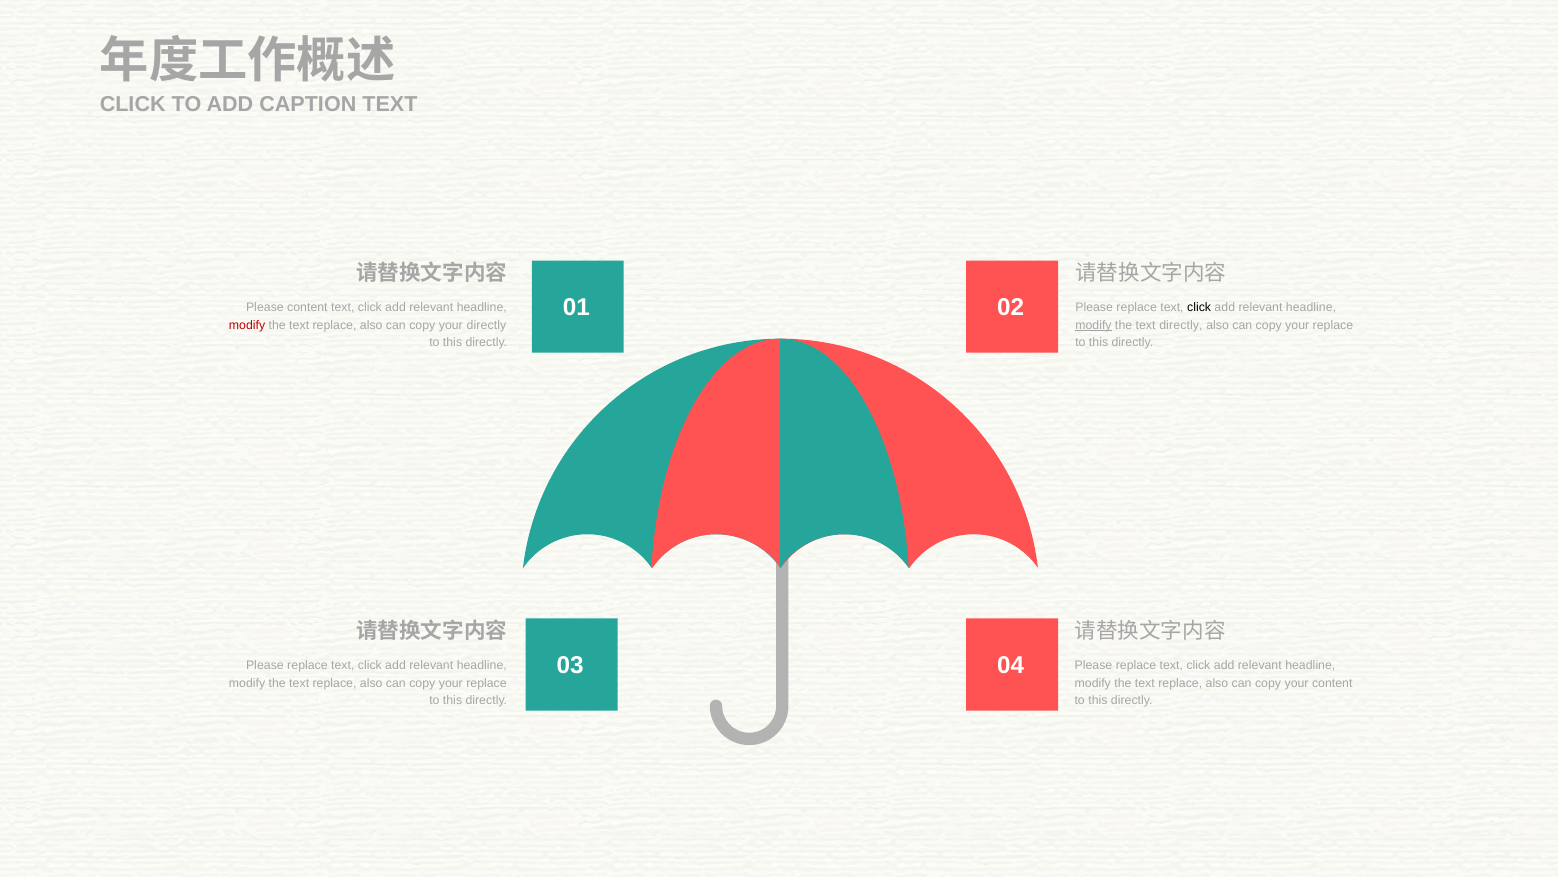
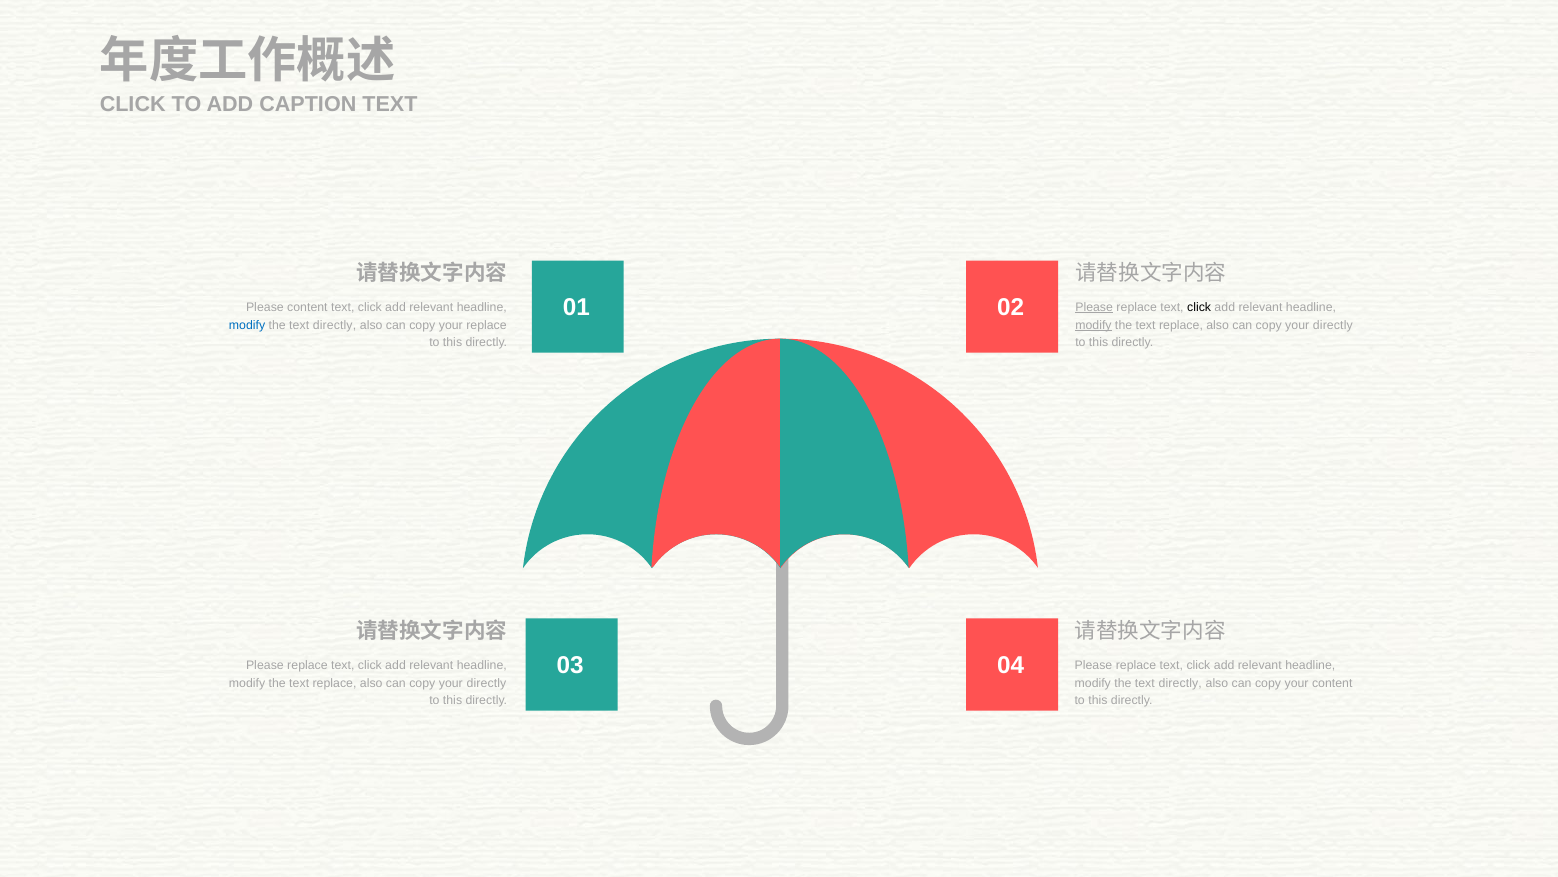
Please underline: none -> present (1094, 307)
modify colour: red -> blue (247, 325)
replace: replace -> directly (335, 325)
your directly: directly -> replace (487, 325)
directly: directly -> replace (1181, 325)
replace: replace -> directly (1333, 325)
replace: replace -> directly (486, 682)
replace: replace -> directly (1180, 682)
